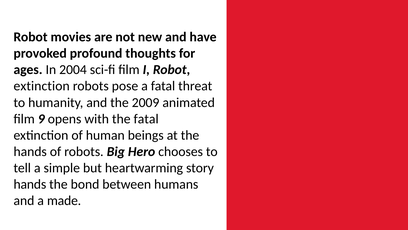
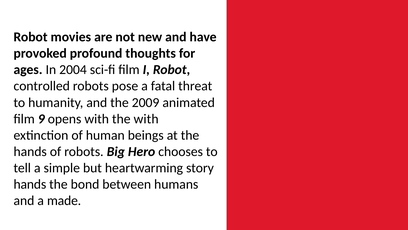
extinction: extinction -> controlled (42, 86)
the fatal: fatal -> with (146, 119)
